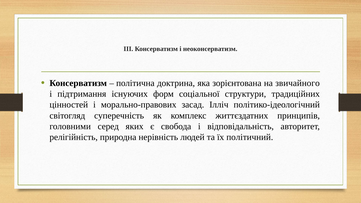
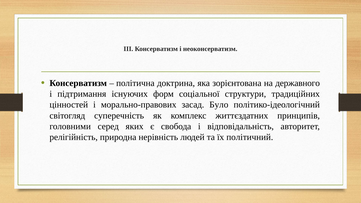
звичайного: звичайного -> державного (298, 83)
Ілліч: Ілліч -> Було (219, 105)
